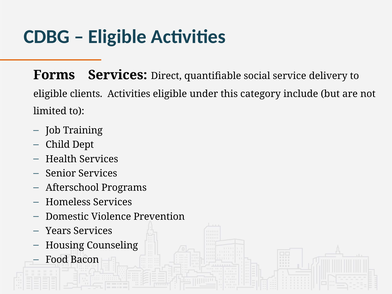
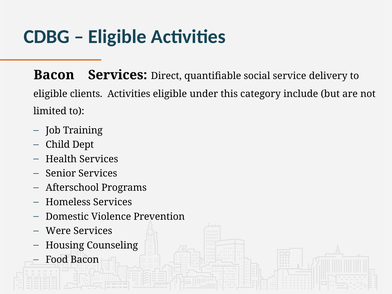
Forms: Forms -> Bacon (54, 75)
Years: Years -> Were (58, 231)
